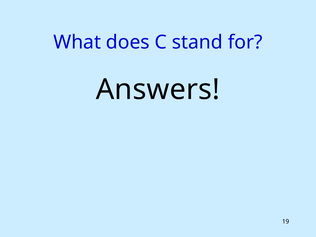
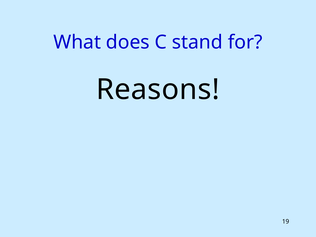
Answers: Answers -> Reasons (158, 89)
